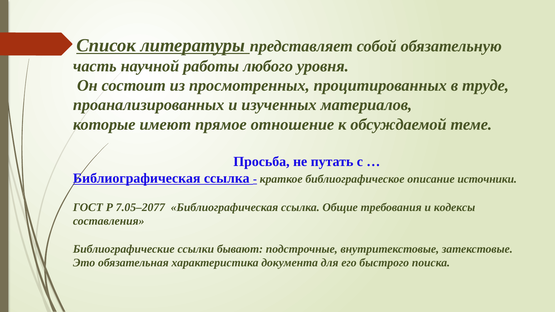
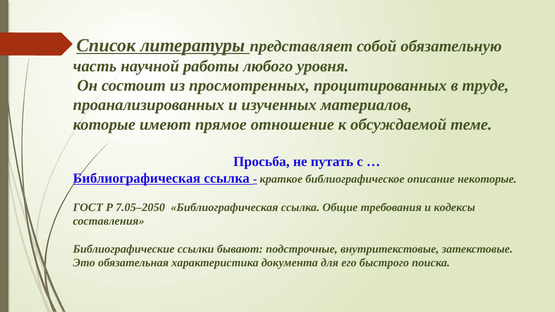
источники: источники -> некоторые (487, 179)
7.05–2077: 7.05–2077 -> 7.05–2050 (140, 207)
